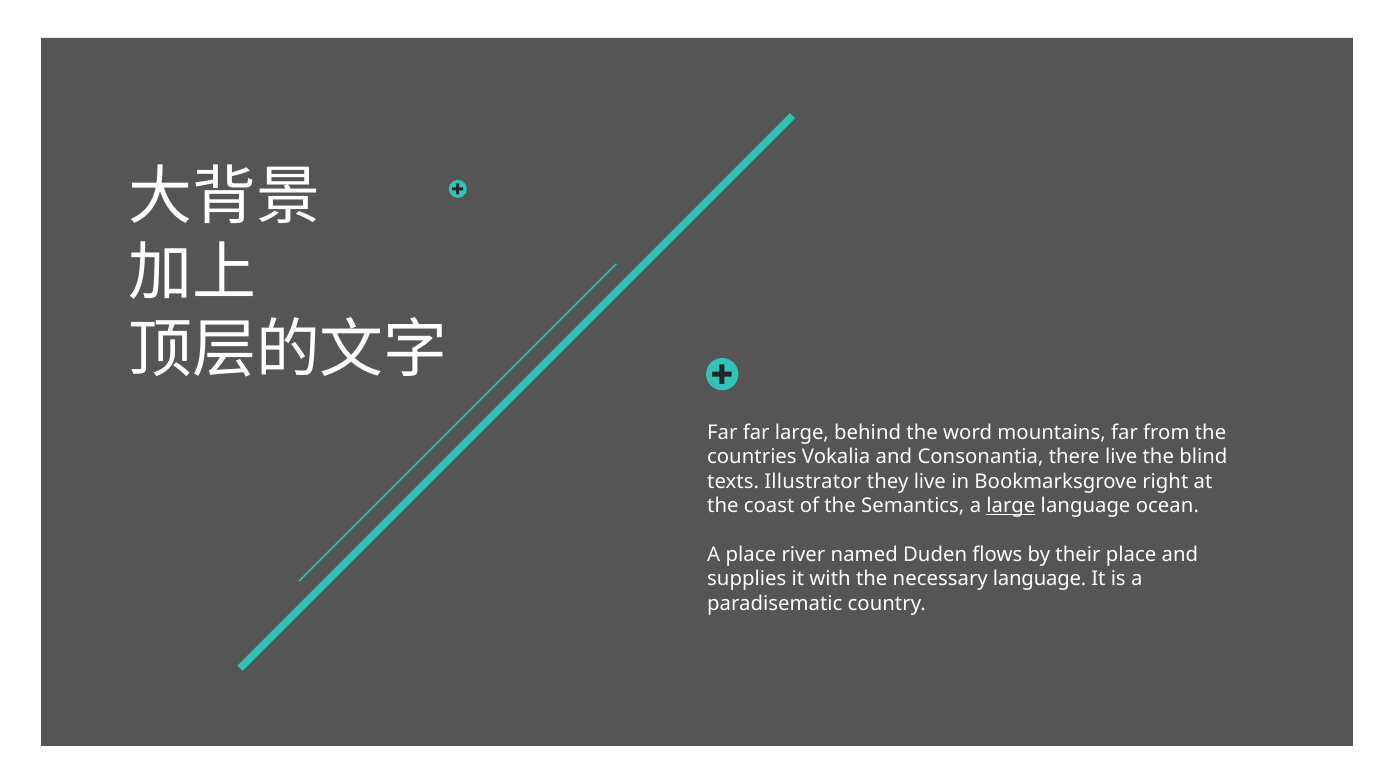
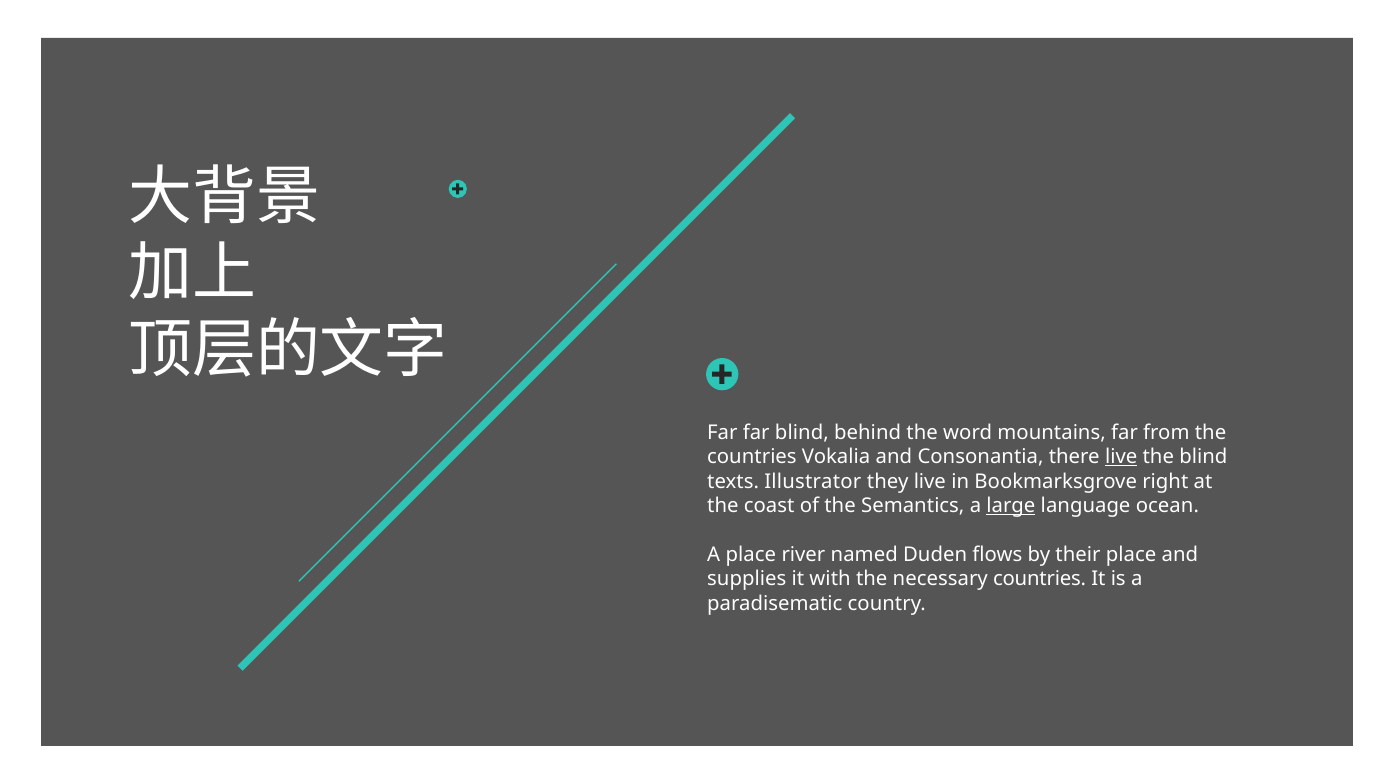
far large: large -> blind (802, 433)
live underline: none -> present (1121, 457)
necessary language: language -> countries (1040, 579)
